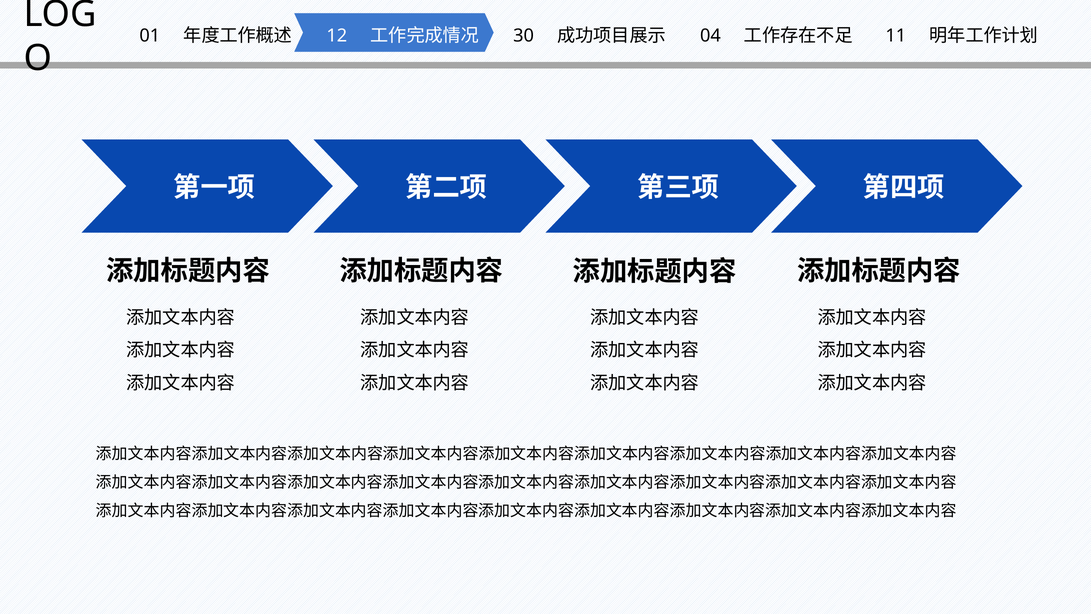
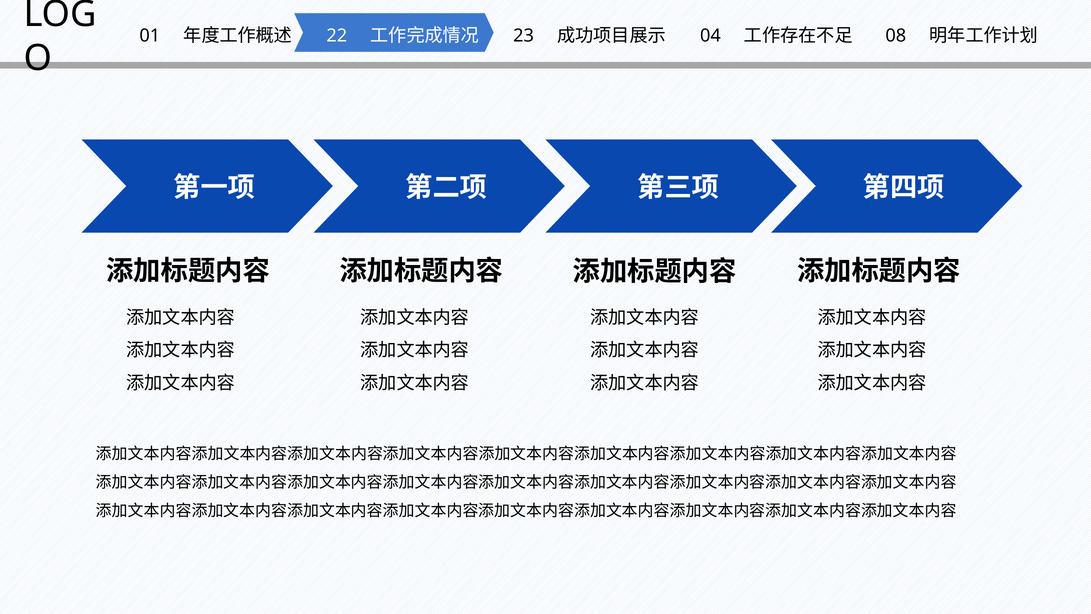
12: 12 -> 22 (337, 35)
30: 30 -> 23 (524, 35)
11: 11 -> 08 (896, 35)
